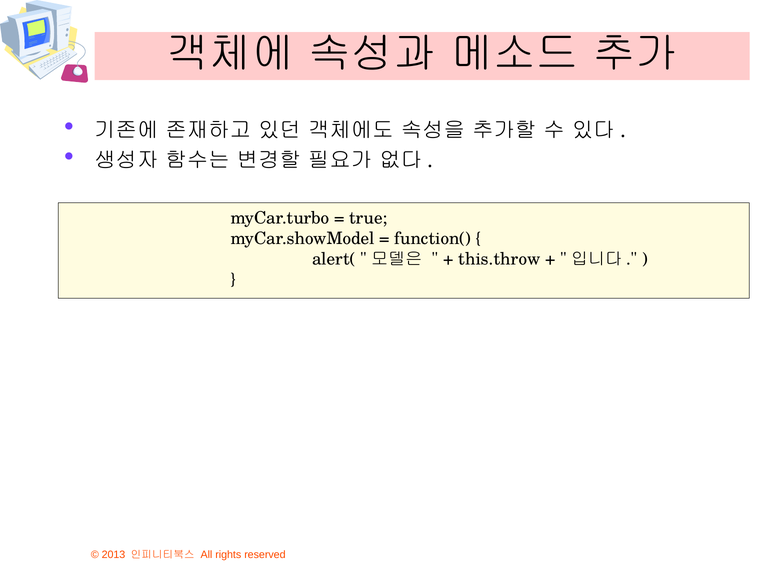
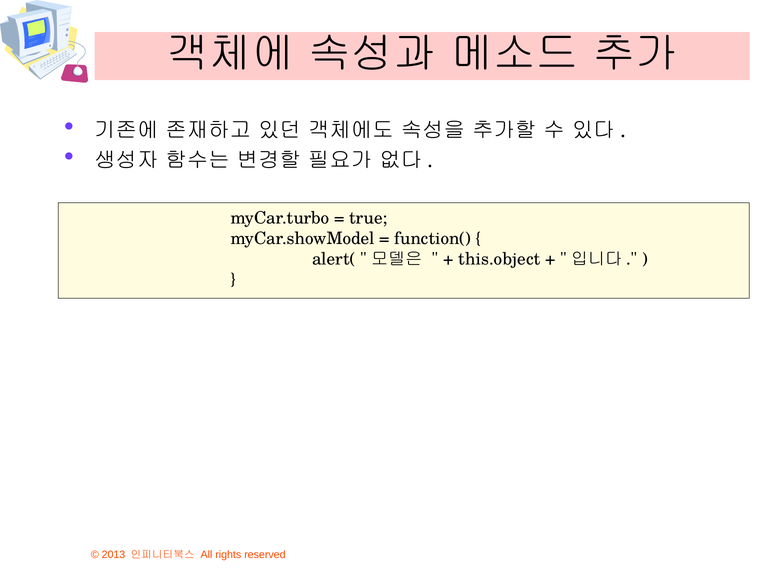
this.throw: this.throw -> this.object (499, 259)
